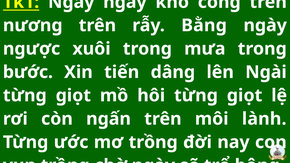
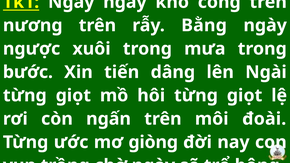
lành: lành -> đoài (264, 119)
mơ trồng: trồng -> giòng (153, 142)
